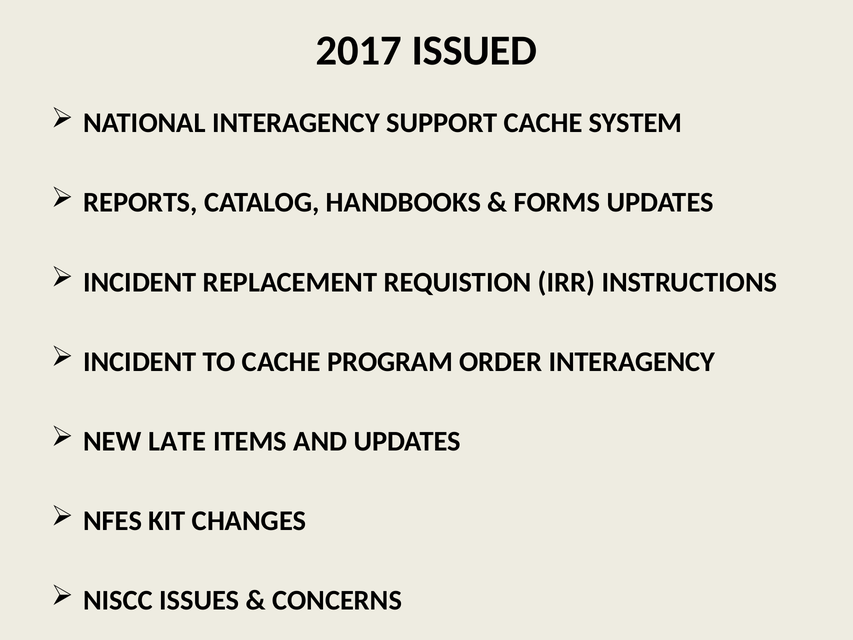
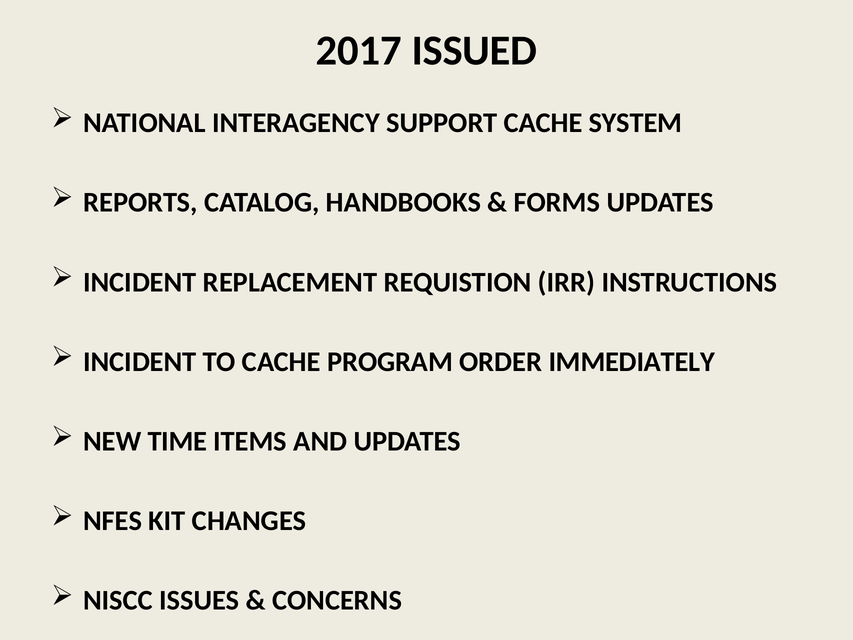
ORDER INTERAGENCY: INTERAGENCY -> IMMEDIATELY (632, 362)
LATE: LATE -> TIME (177, 441)
